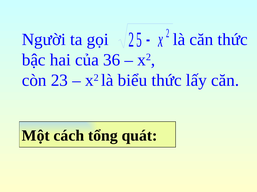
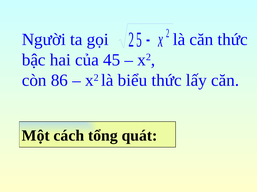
36: 36 -> 45 (112, 60)
23: 23 -> 86 (59, 81)
